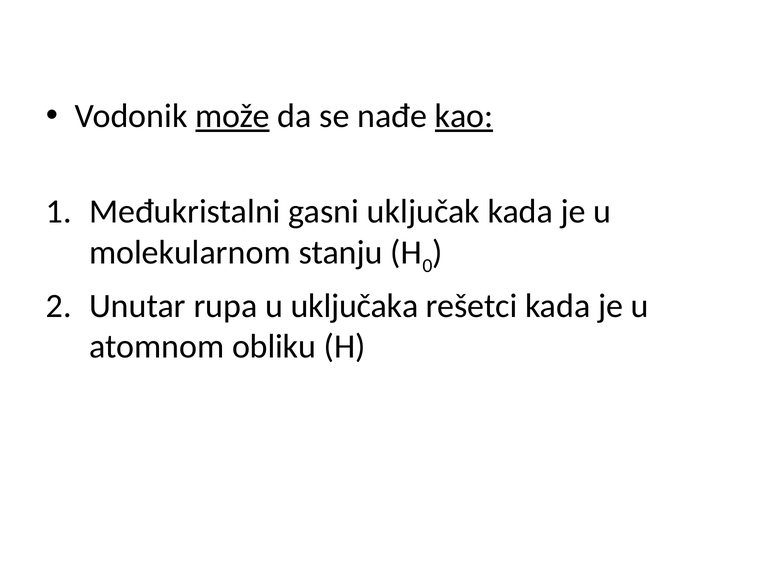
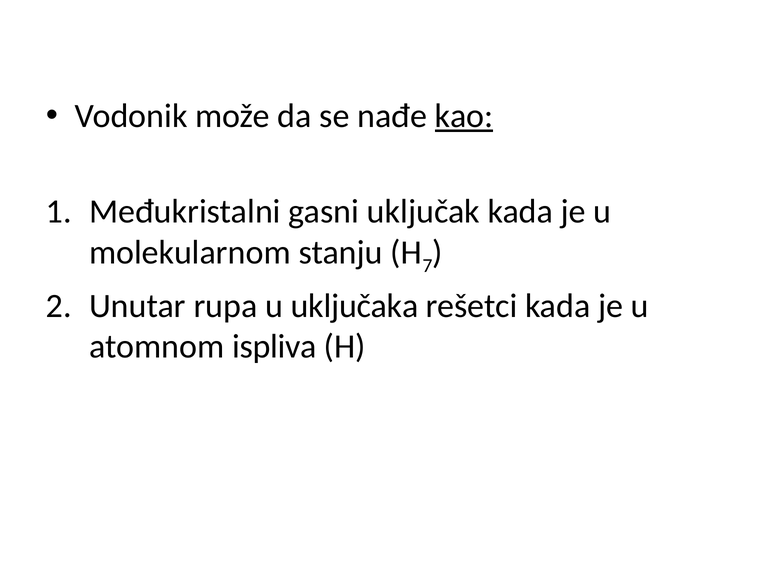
može underline: present -> none (233, 116)
0: 0 -> 7 (427, 265)
obliku: obliku -> ispliva (274, 346)
